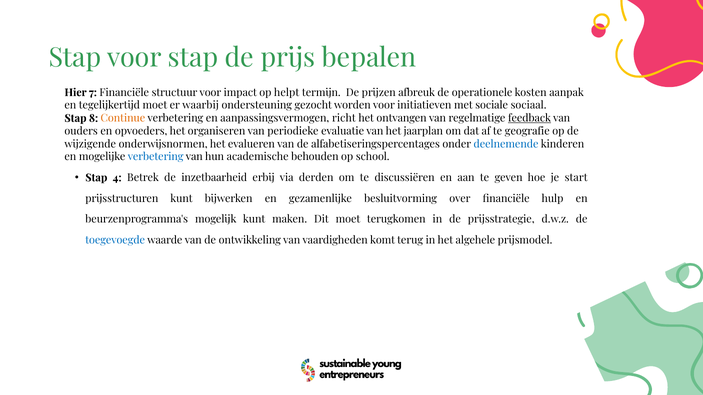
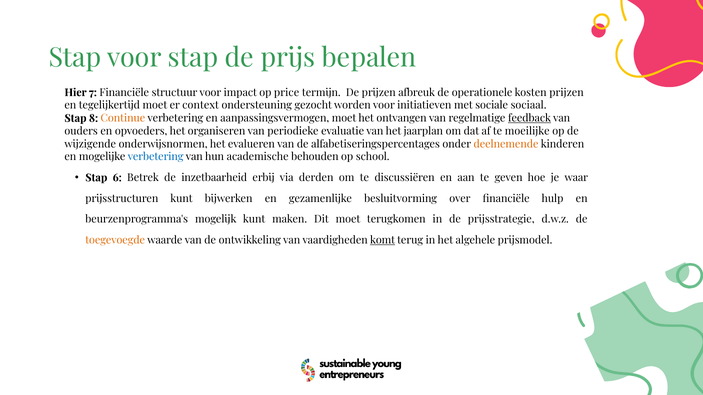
helpt: helpt -> price (287, 93)
kosten aanpak: aanpak -> prijzen (567, 93)
waarbij: waarbij -> context (201, 106)
aanpassingsvermogen richt: richt -> moet (344, 118)
geografie: geografie -> moeilijke (527, 131)
deelnemende colour: blue -> orange (506, 144)
4: 4 -> 6 (117, 178)
start: start -> waar (576, 178)
toegevoegde colour: blue -> orange (115, 240)
komt underline: none -> present (383, 240)
